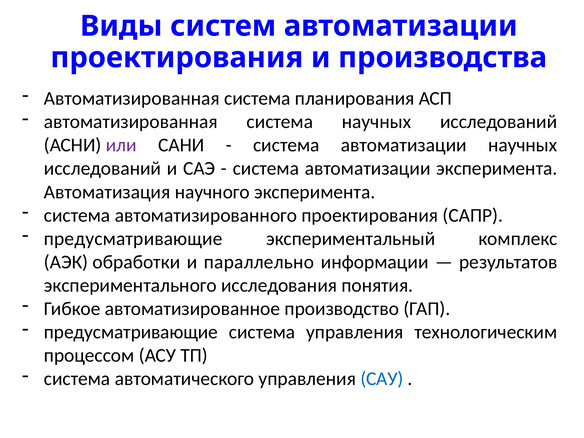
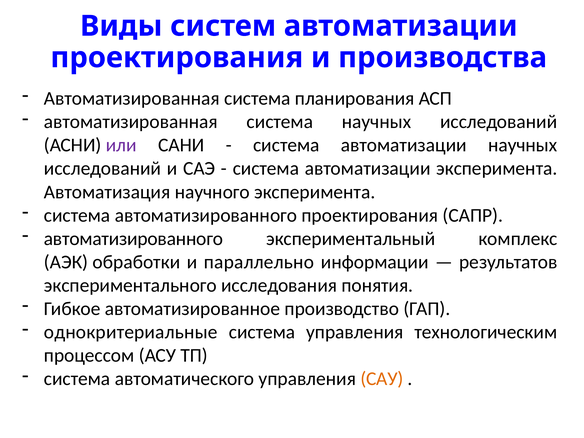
предусматривающие: предусматривающие -> автоматизированного (133, 239)
предусматривающие: предусматривающие -> однокритериальные (131, 332)
САУ colour: blue -> orange (382, 379)
